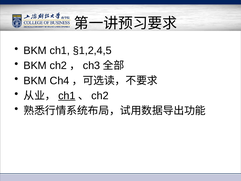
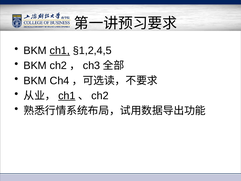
ch1 underline: none -> present (60, 51)
